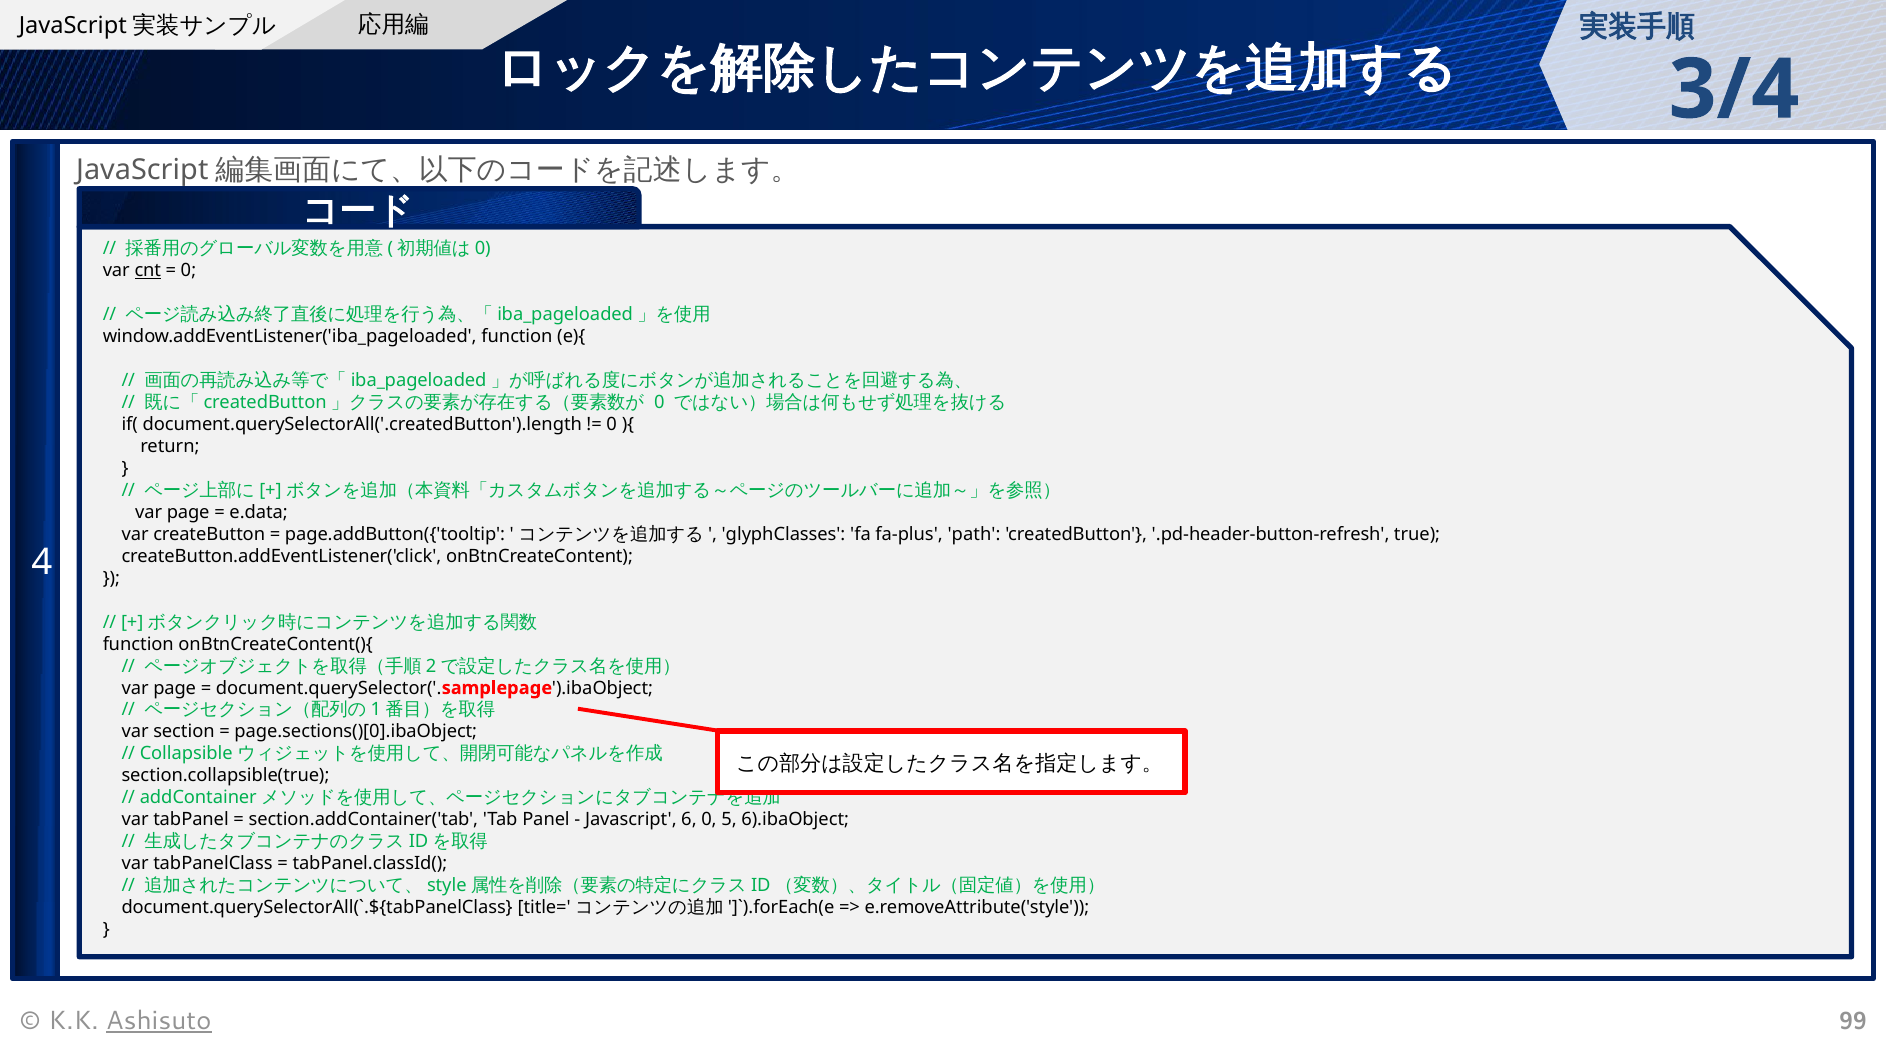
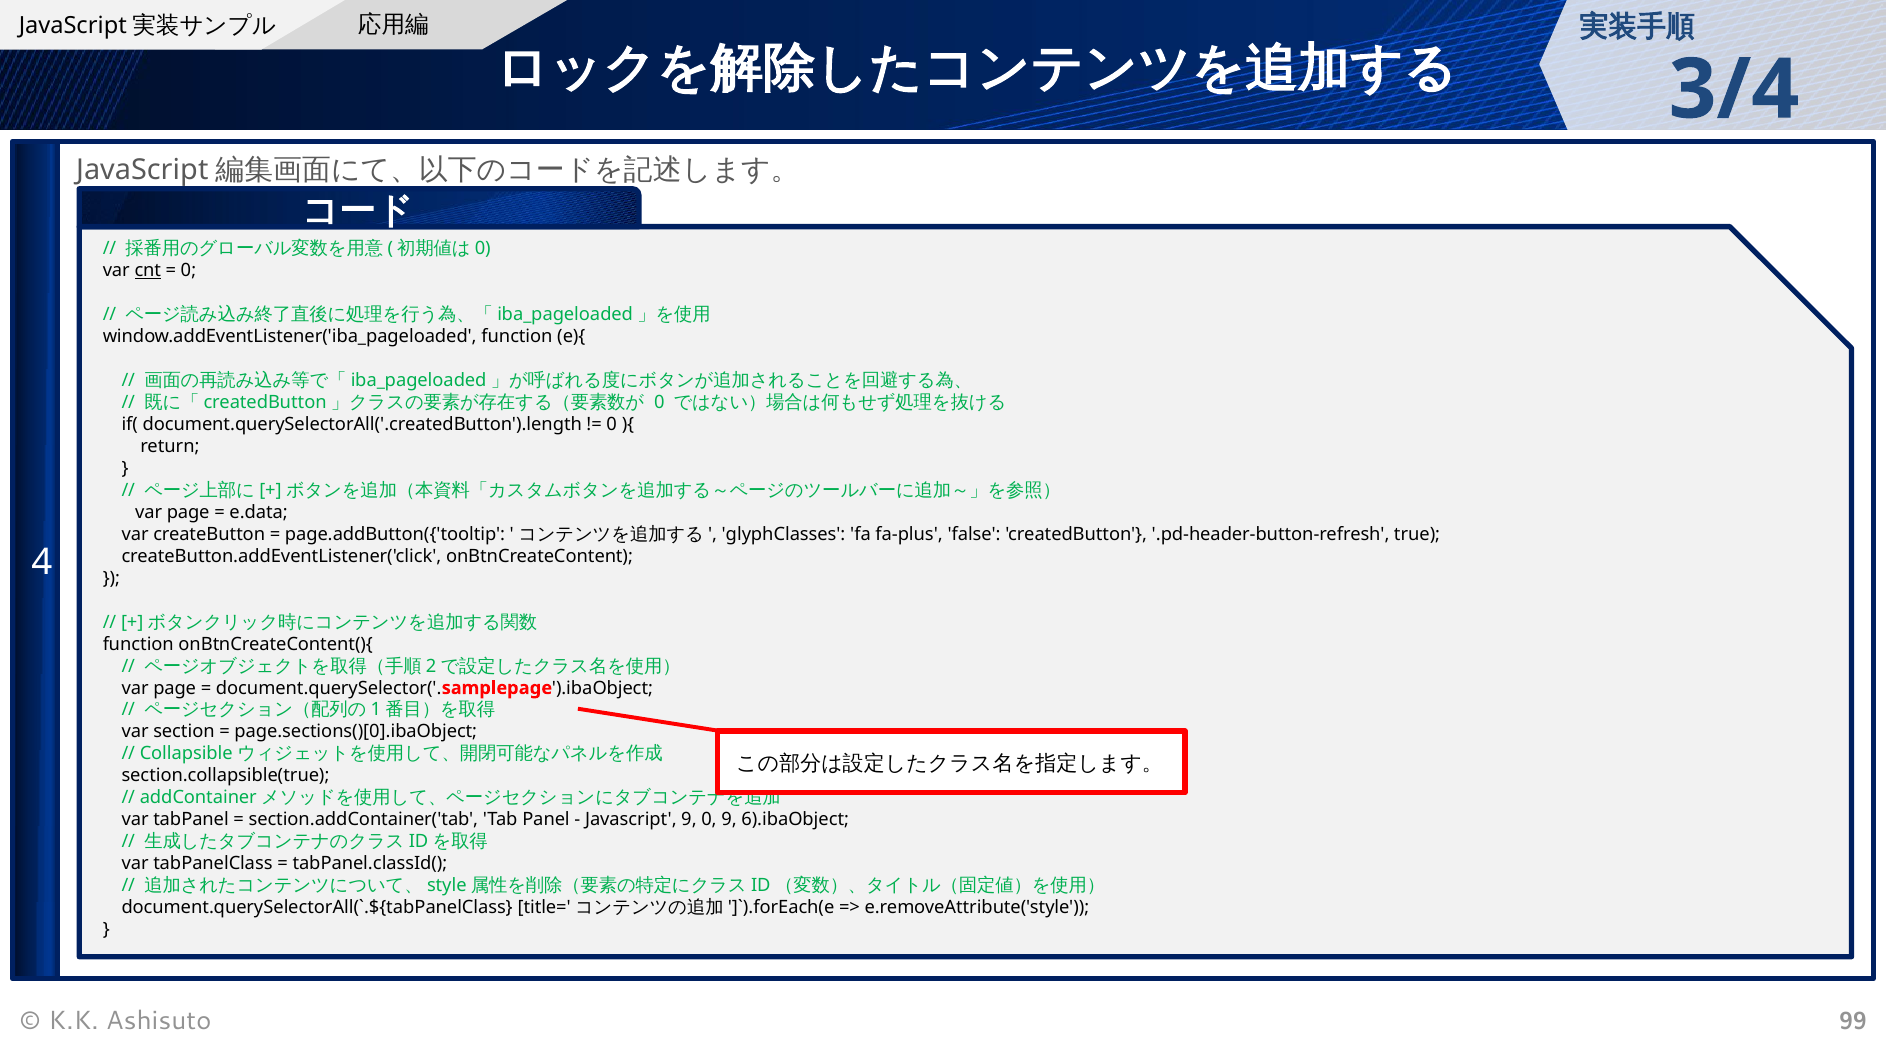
path: path -> false (974, 534)
Javascript 6: 6 -> 9 (689, 820)
0 5: 5 -> 9 (729, 820)
Ashisuto underline: present -> none (159, 1021)
